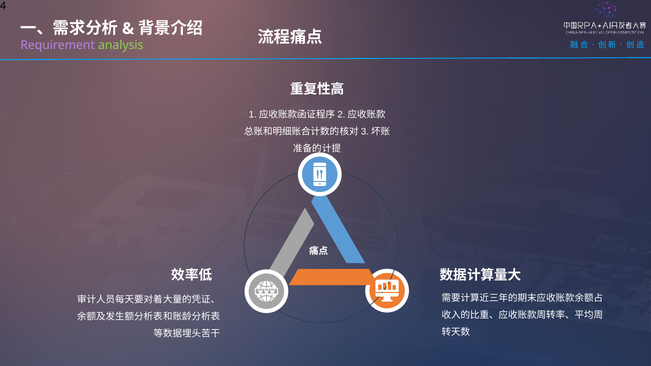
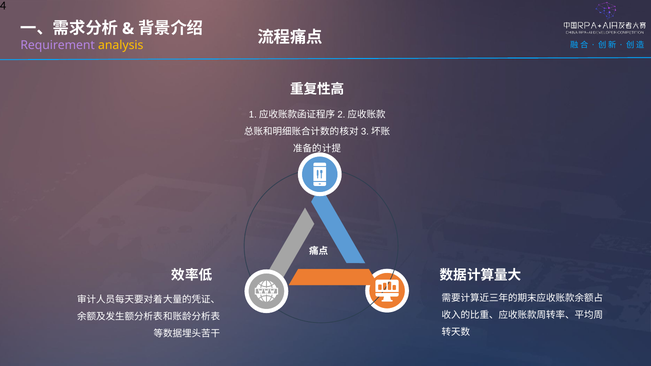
analysis colour: light green -> yellow (121, 45)
